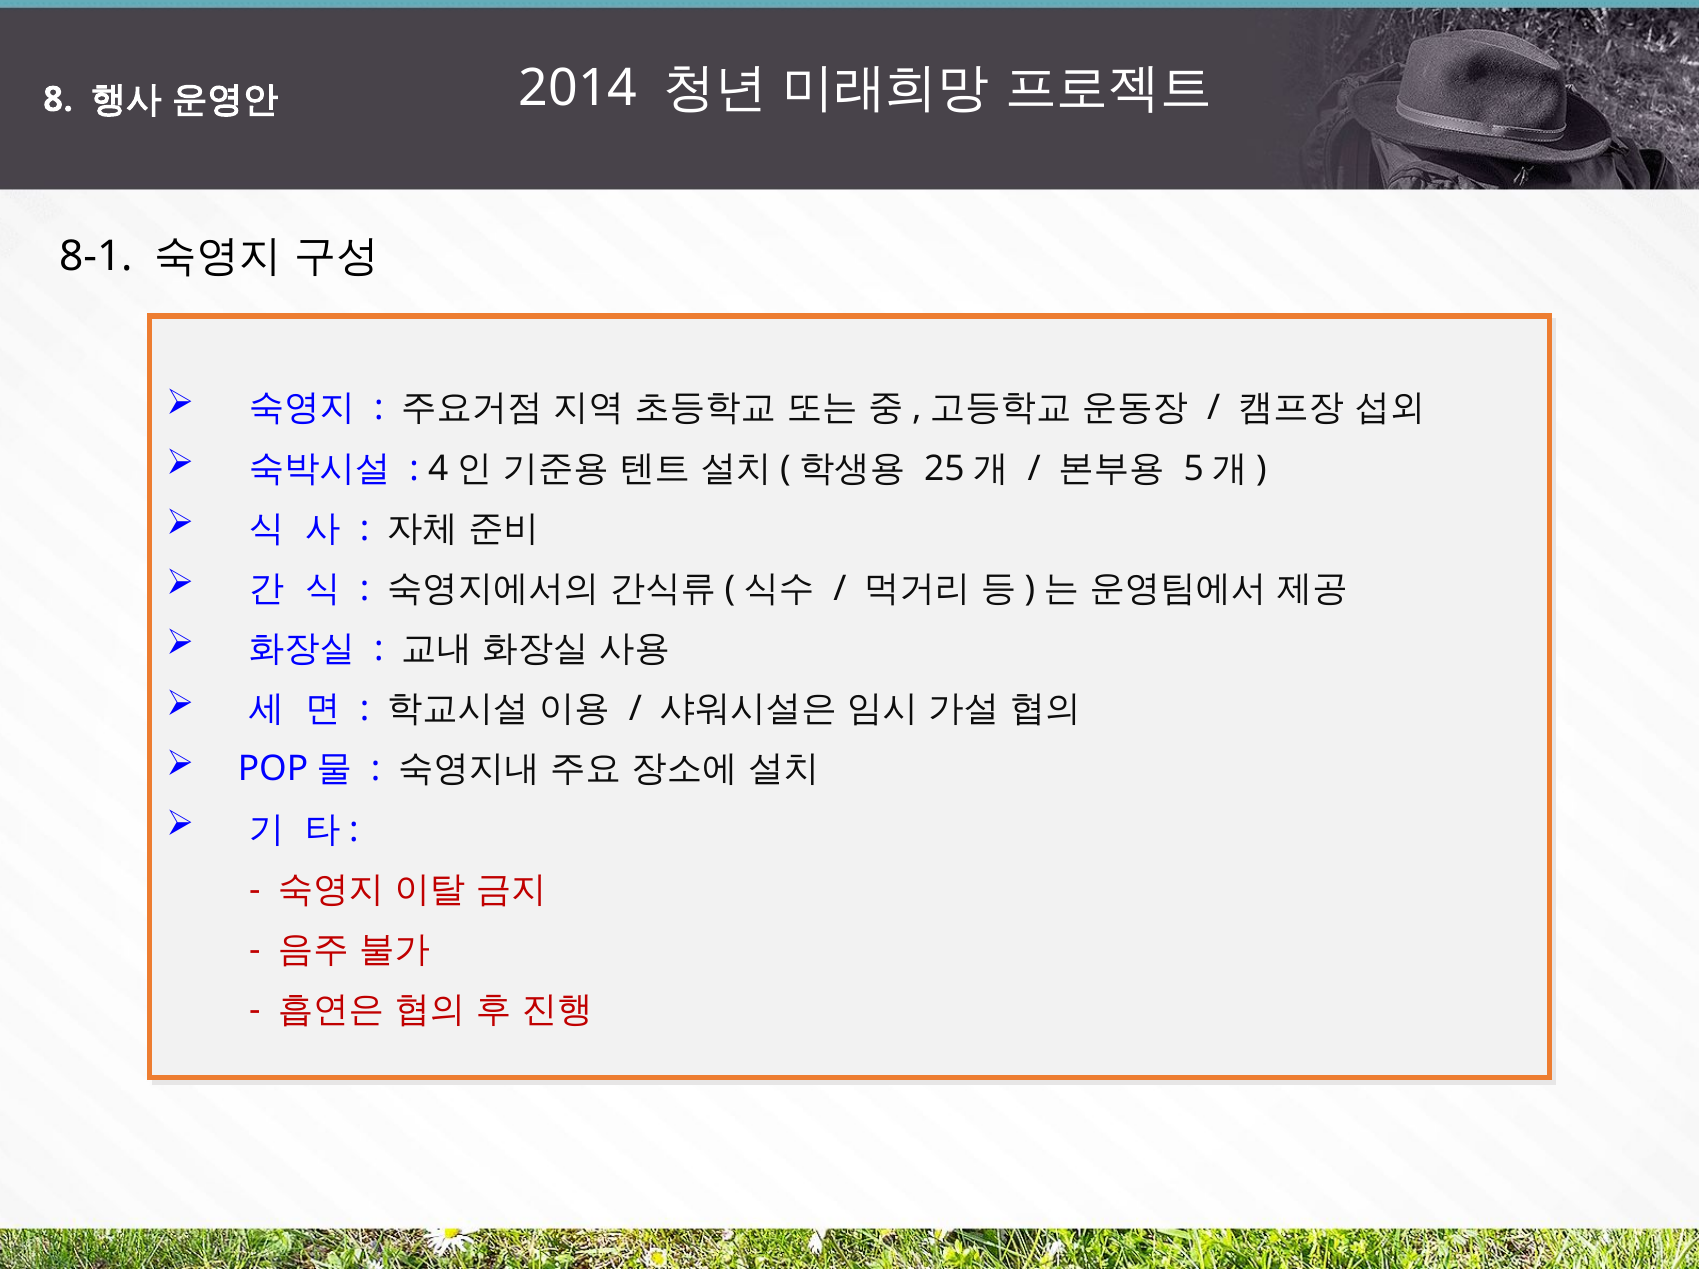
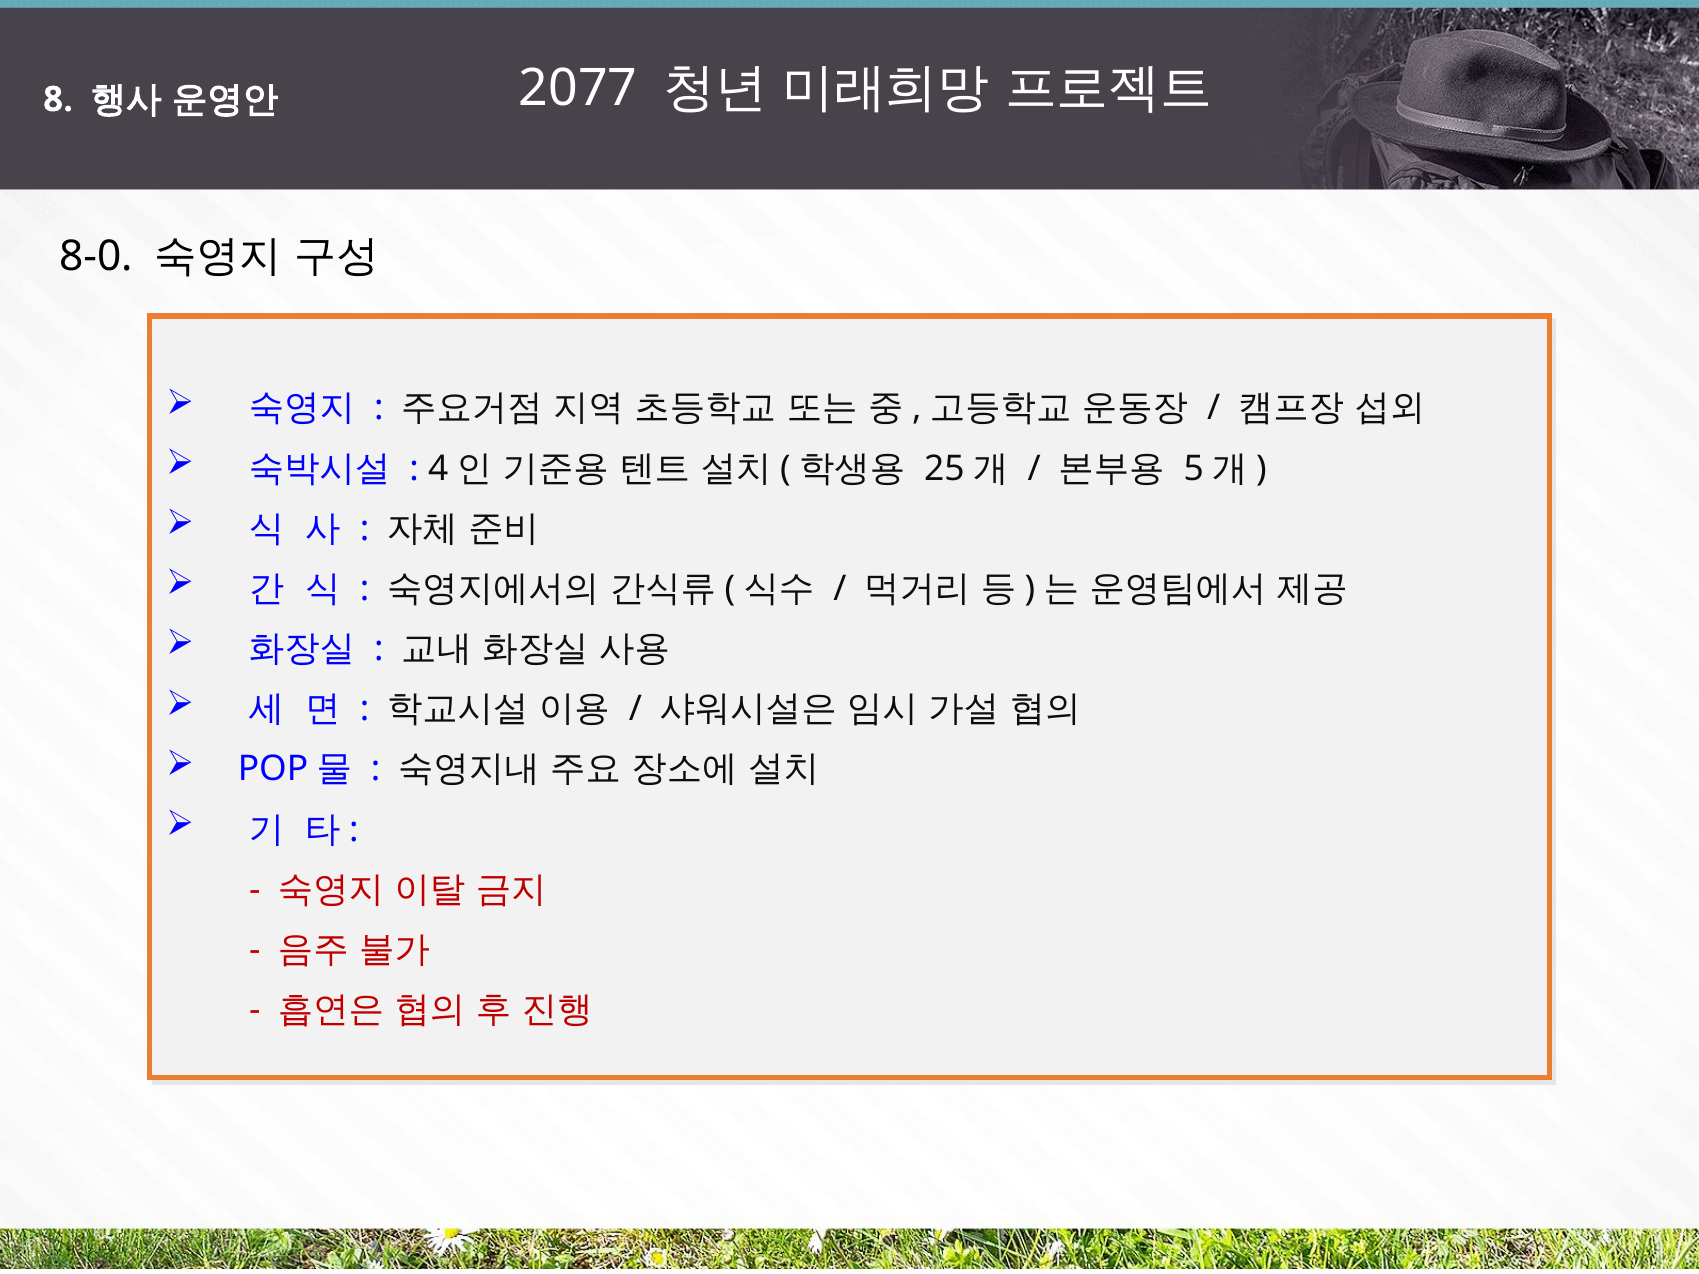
2014: 2014 -> 2077 (578, 89)
8-1: 8-1 -> 8-0 (96, 256)
